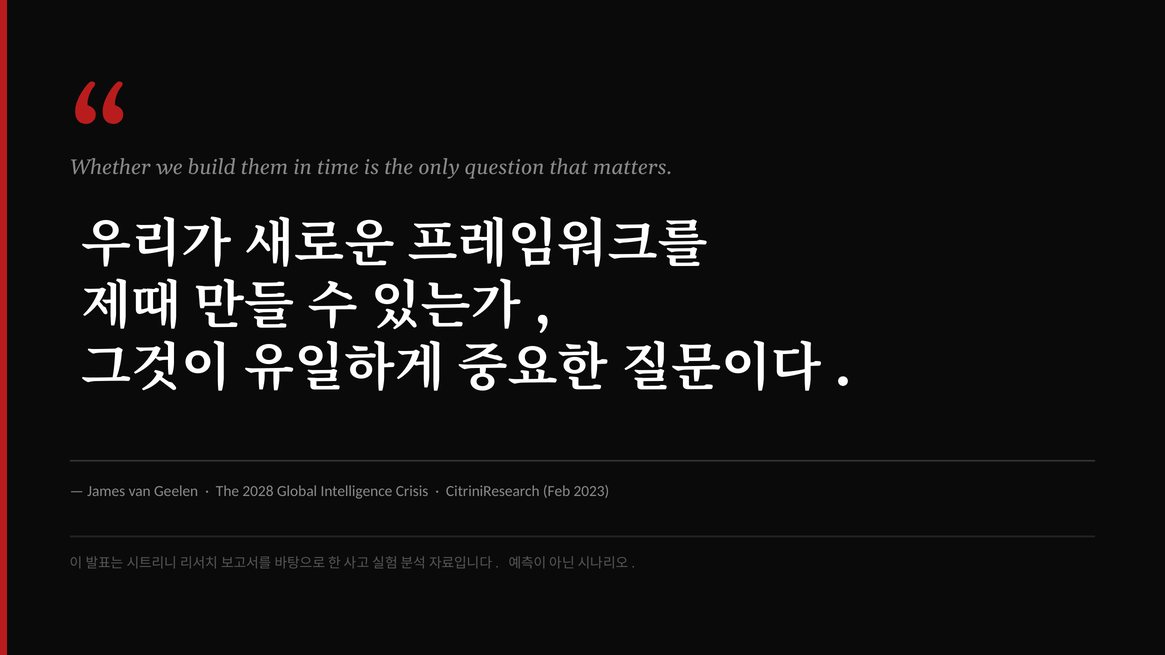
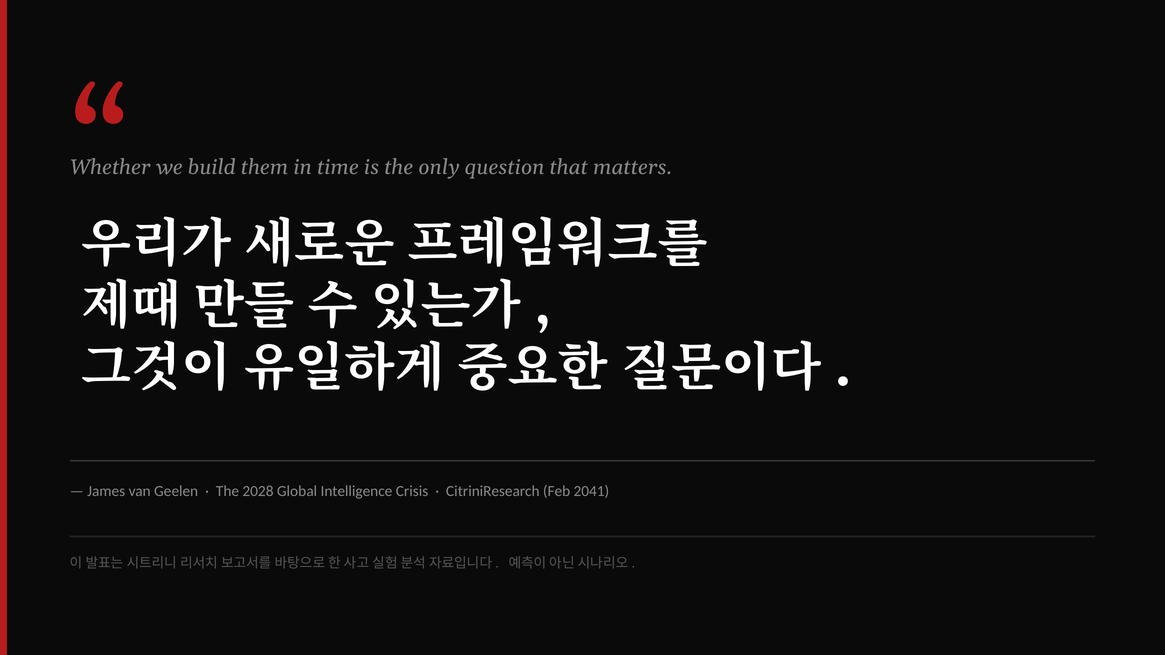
2023: 2023 -> 2041 (591, 491)
